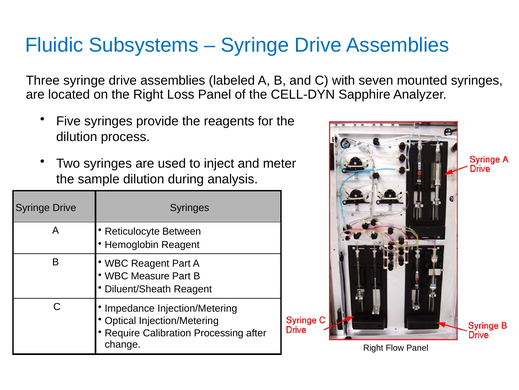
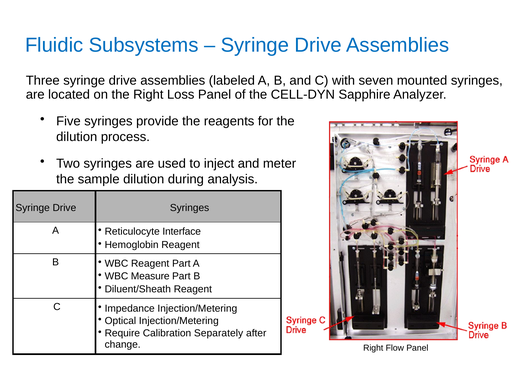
Between: Between -> Interface (182, 231)
Processing: Processing -> Separately (219, 332)
